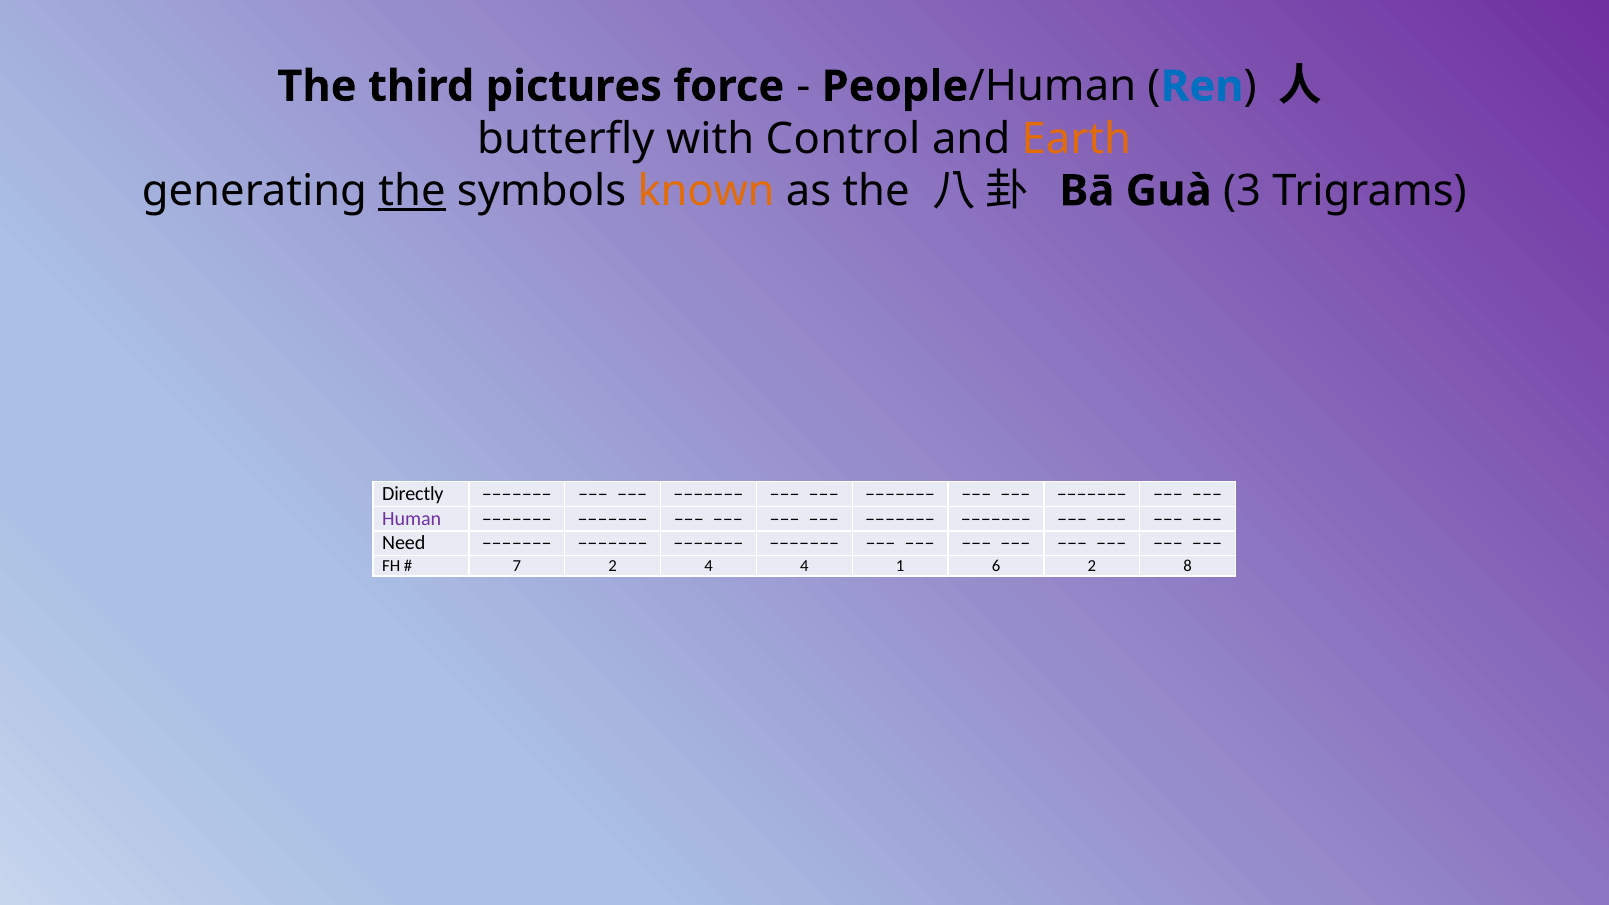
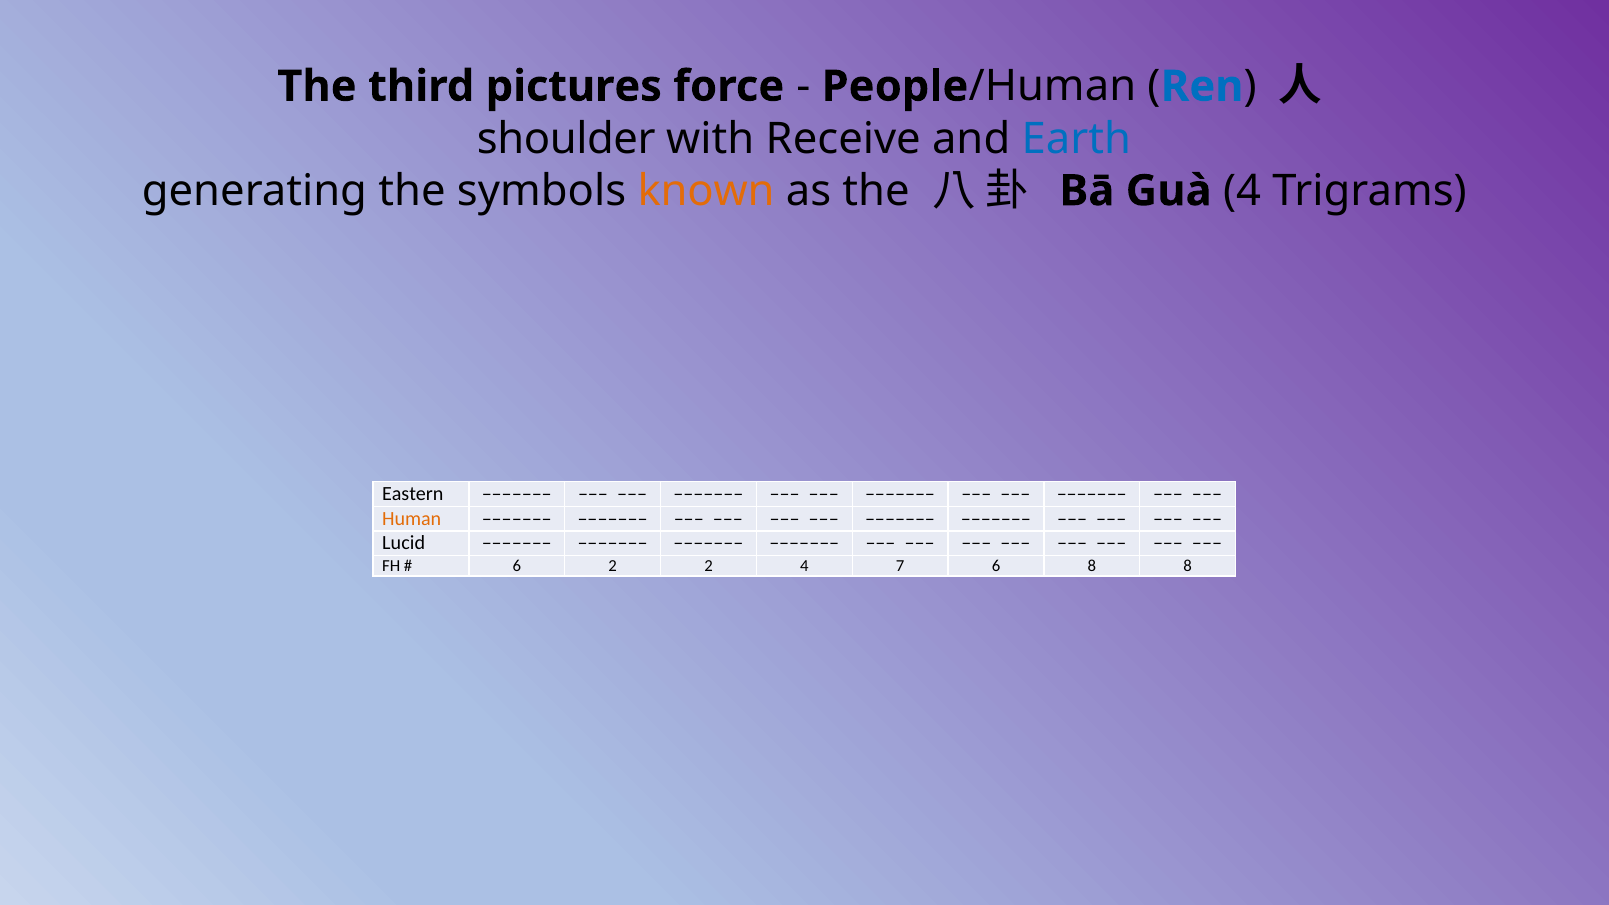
butterfly: butterfly -> shoulder (566, 139)
Control: Control -> Receive (843, 139)
Earth colour: orange -> blue (1076, 139)
the underline: present -> none (412, 191)
Guà 3: 3 -> 4 (1242, 191)
Directly: Directly -> Eastern (413, 494)
Human colour: purple -> orange (412, 519)
Need: Need -> Lucid (404, 543)
7: 7 -> 6 (517, 566)
2 4: 4 -> 2 (709, 566)
1: 1 -> 7 (900, 566)
6 2: 2 -> 8 (1092, 566)
